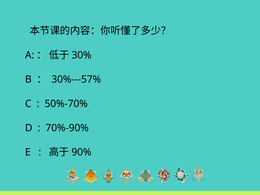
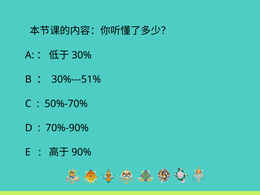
30%---57%: 30%---57% -> 30%---51% (76, 79)
